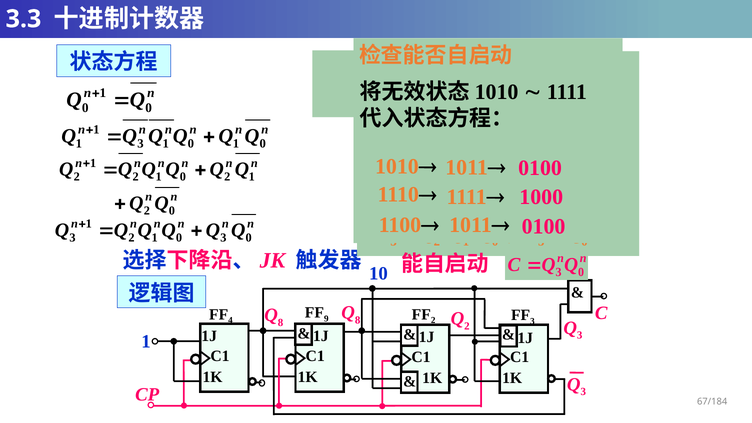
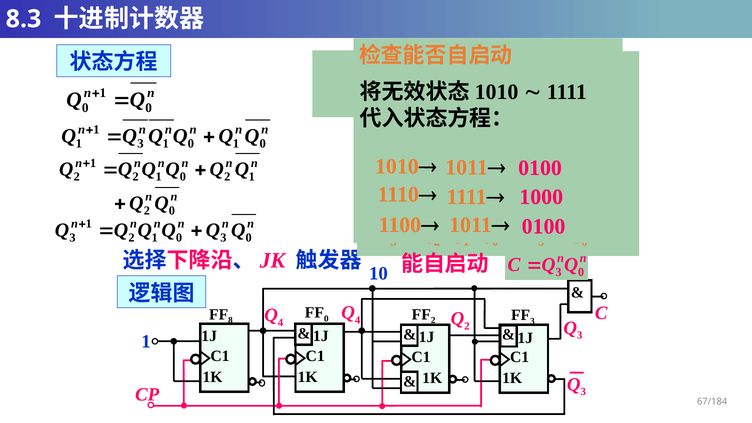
3.3: 3.3 -> 8.3 (23, 19)
8: 8 -> 4 (358, 320)
9: 9 -> 0 (326, 319)
8: 8 -> 4 (281, 322)
4: 4 -> 8 (231, 320)
